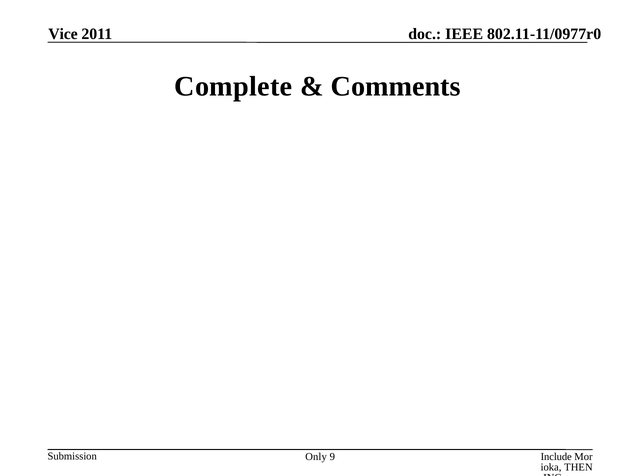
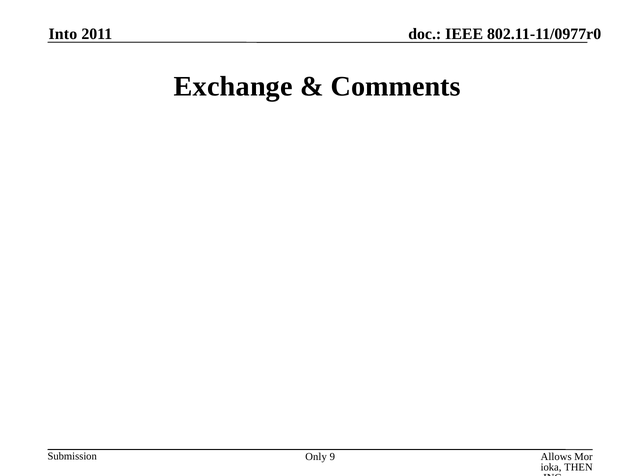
Vice: Vice -> Into (63, 34)
Complete: Complete -> Exchange (233, 87)
Include: Include -> Allows (556, 457)
